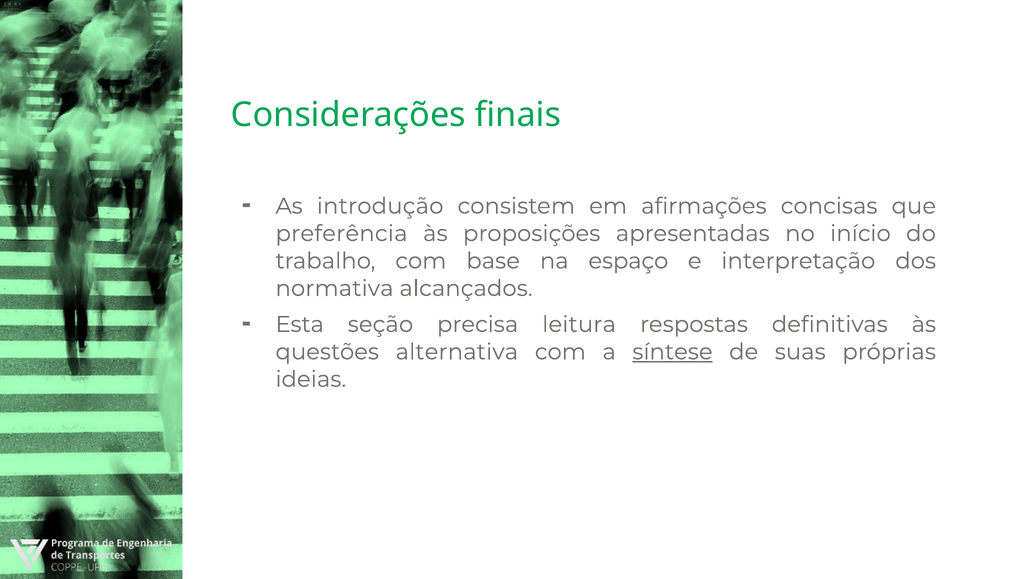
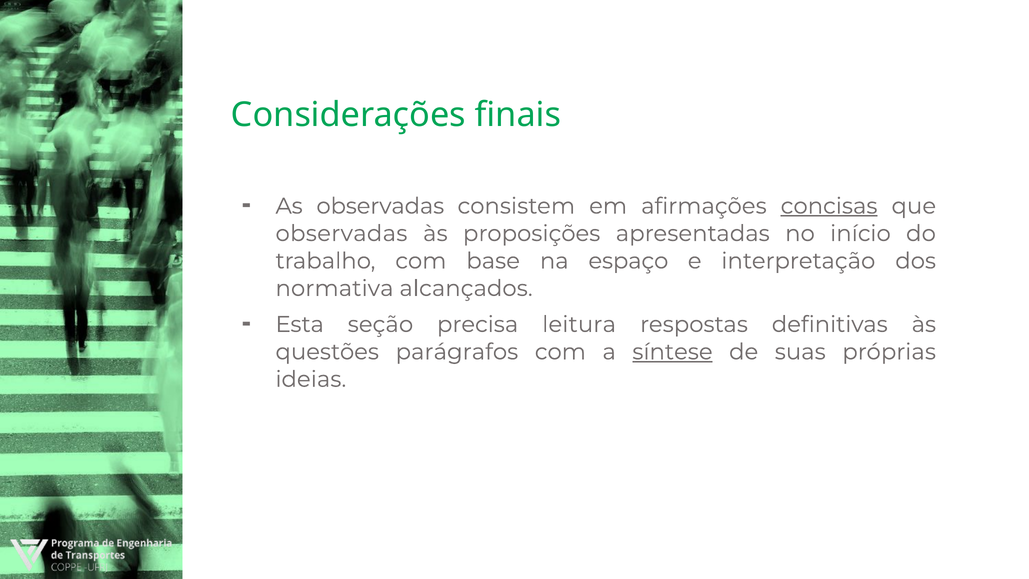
As introdução: introdução -> observadas (380, 206)
concisas underline: none -> present (829, 206)
preferência: preferência -> observadas (341, 233)
alternativa: alternativa -> parágrafos (457, 352)
